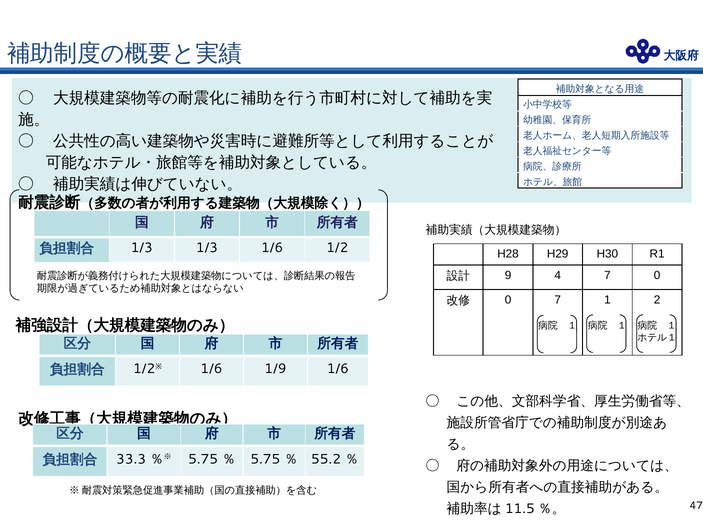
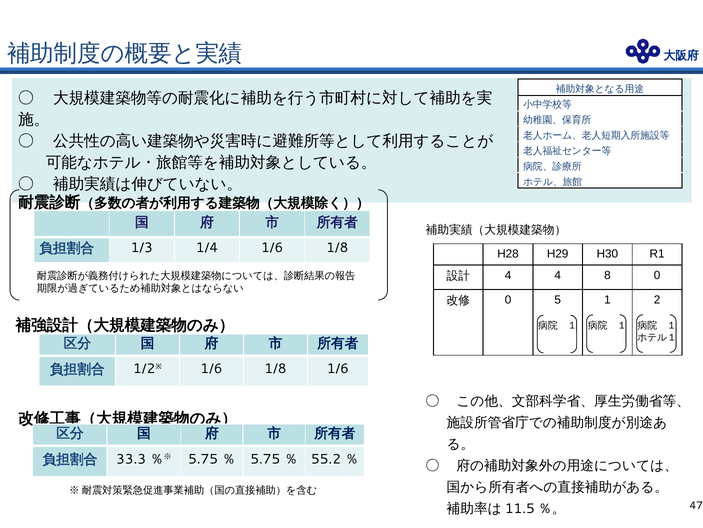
1/3 1/3: 1/3 -> 1/4 (207, 247)
1/2: 1/2 -> 1/8 (337, 247)
9: 9 -> 4 (508, 275)
4 7: 7 -> 8 (607, 275)
0 7: 7 -> 5 (558, 299)
1/2※ 1/6 1/9: 1/9 -> 1/8 (275, 368)
